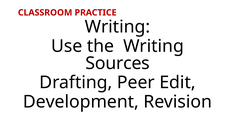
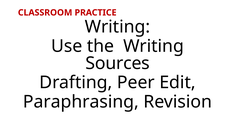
Development: Development -> Paraphrasing (81, 102)
